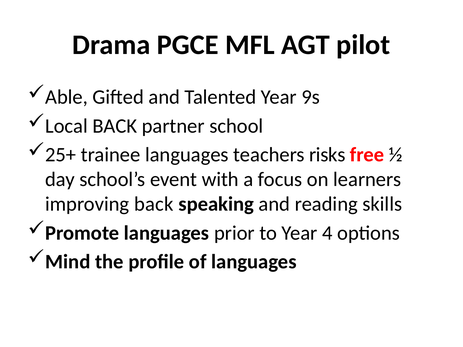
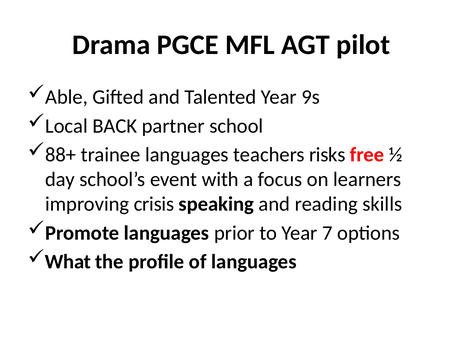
25+: 25+ -> 88+ (61, 155)
improving back: back -> crisis (154, 204)
4: 4 -> 7 (327, 233)
Mind: Mind -> What (68, 262)
